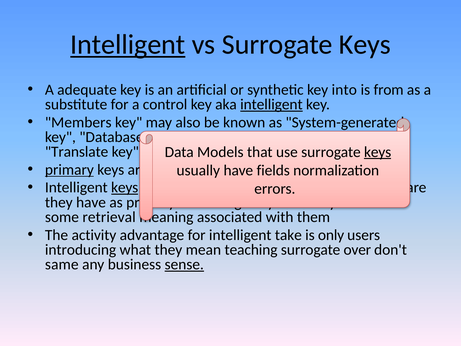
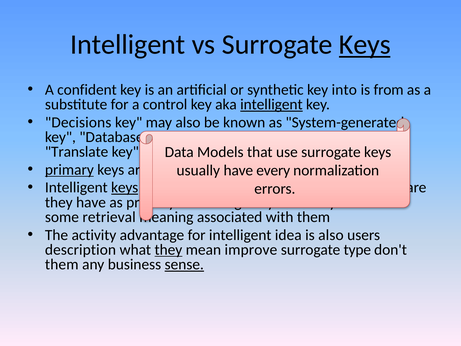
Intelligent underline: present -> none (128, 45)
Keys underline: none -> present (365, 45)
adequate: adequate -> confident (87, 90)
Members: Members -> Decisions (78, 122)
keys underline: present -> none (378, 152)
fields: fields -> every (273, 170)
take: take -> idea (288, 235)
is only: only -> also (331, 235)
introducing: introducing -> description (81, 250)
they underline: none -> present (168, 250)
teaching: teaching -> improve (251, 250)
over: over -> type (357, 250)
same: same -> them (62, 264)
